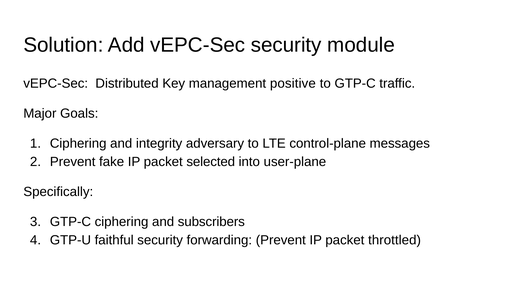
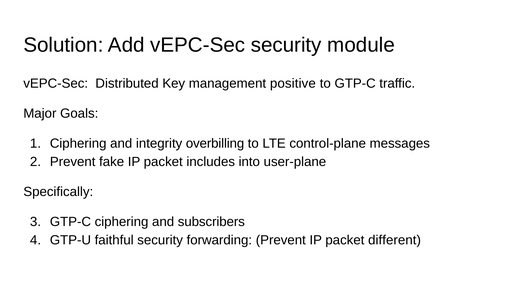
adversary: adversary -> overbilling (215, 143)
selected: selected -> includes (211, 162)
throttled: throttled -> different (395, 240)
